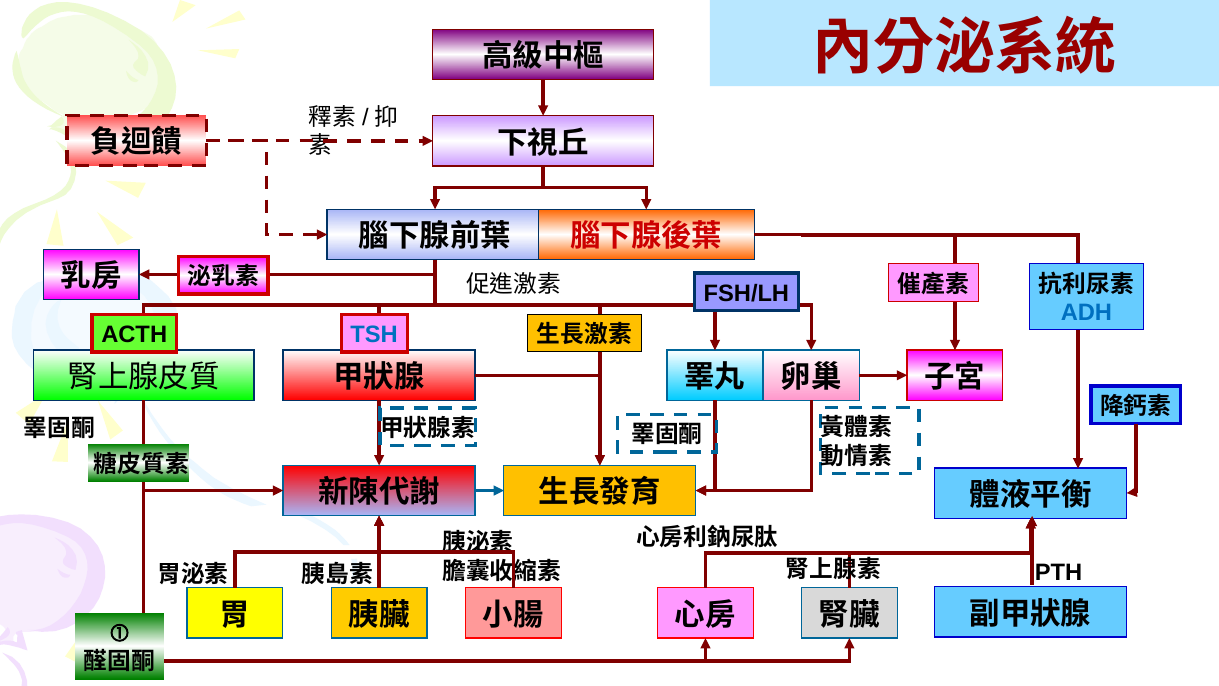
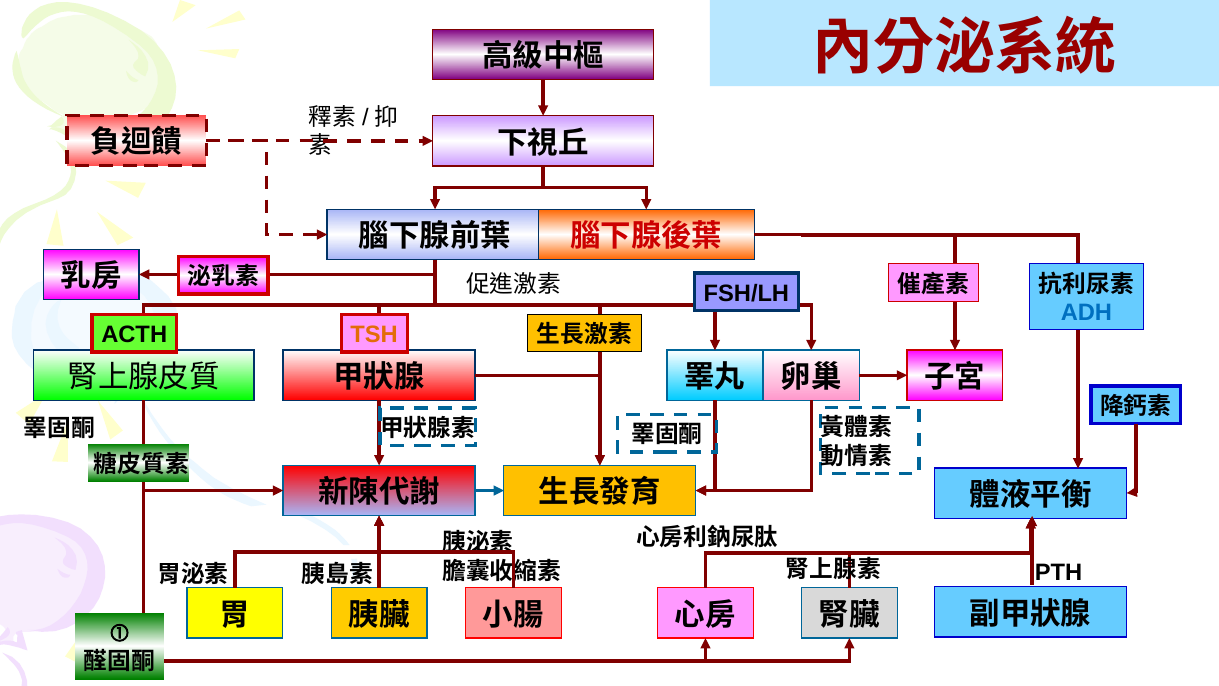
TSH colour: blue -> orange (374, 335)
